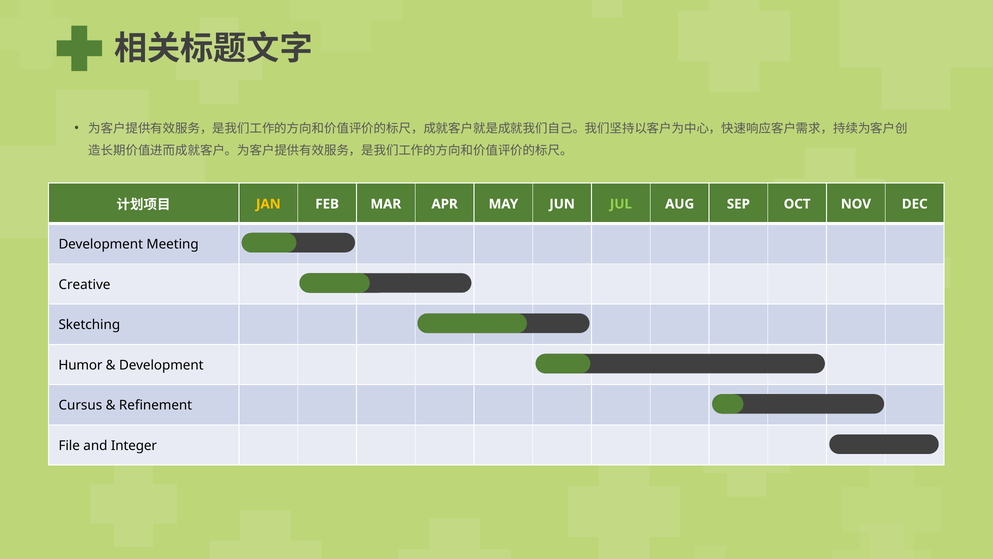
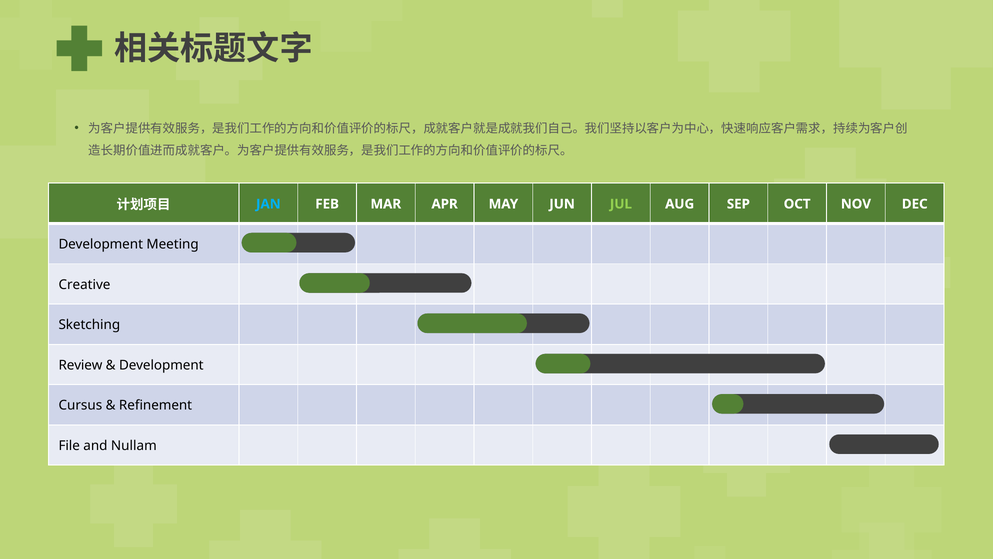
JAN colour: yellow -> light blue (268, 204)
Humor: Humor -> Review (80, 365)
Integer: Integer -> Nullam (134, 445)
